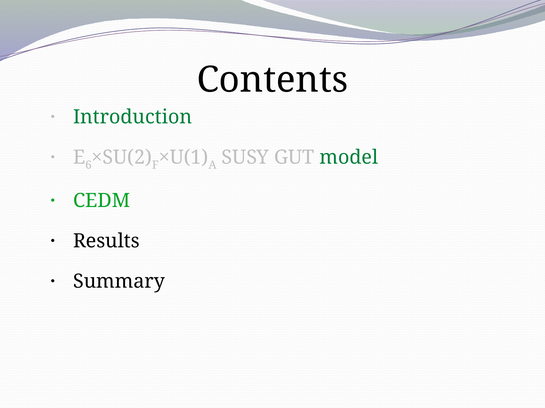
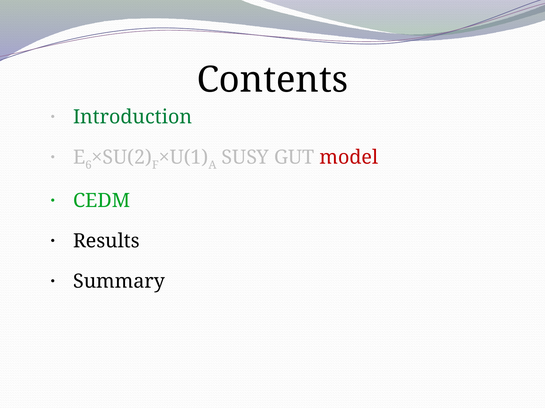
model colour: green -> red (349, 158)
